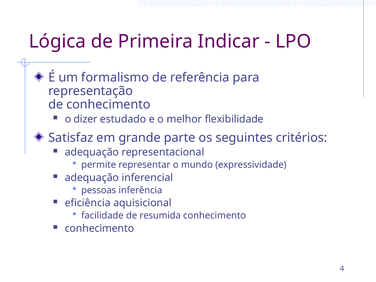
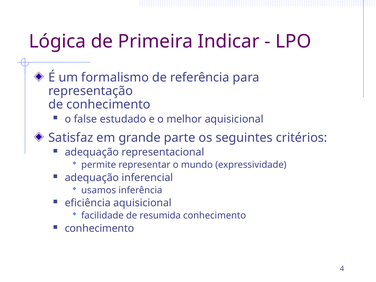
dizer: dizer -> false (85, 119)
melhor flexibilidade: flexibilidade -> aquisicional (234, 119)
pessoas: pessoas -> usamos (99, 190)
